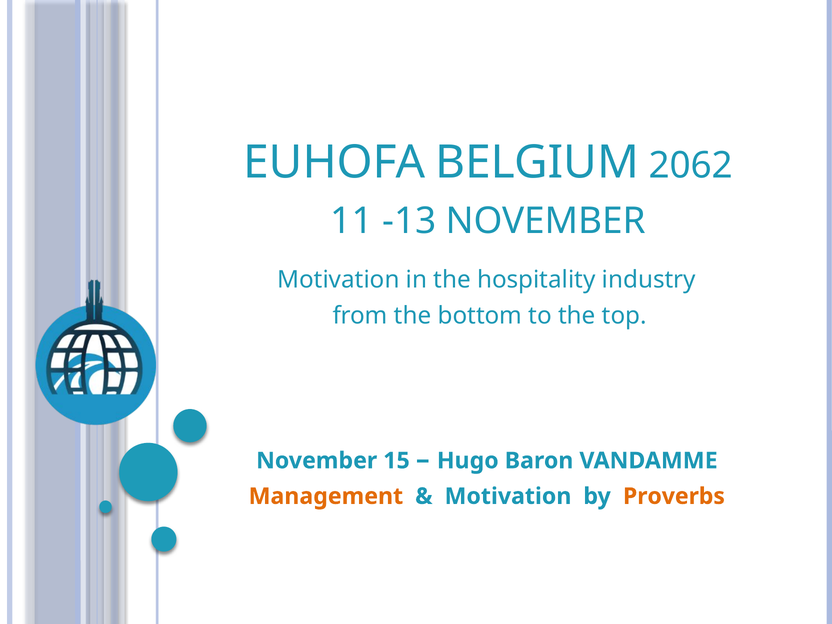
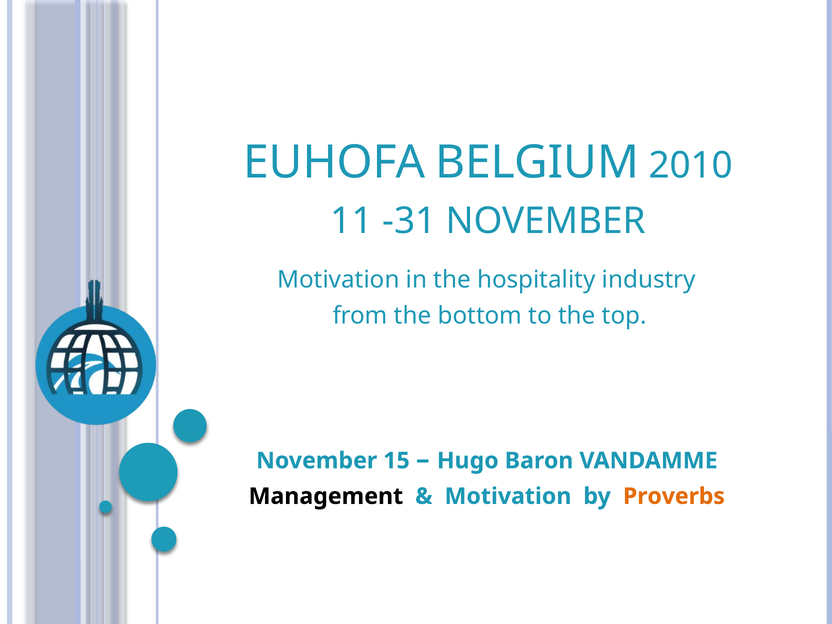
2062: 2062 -> 2010 (691, 165)
-13: -13 -> -31 (409, 221)
Management colour: orange -> black (326, 496)
